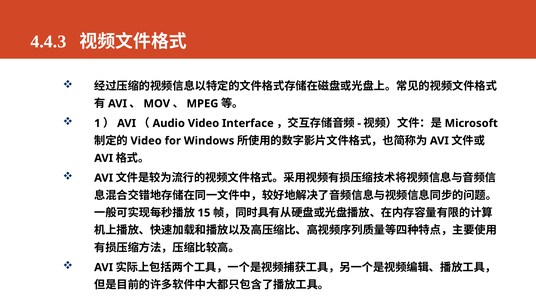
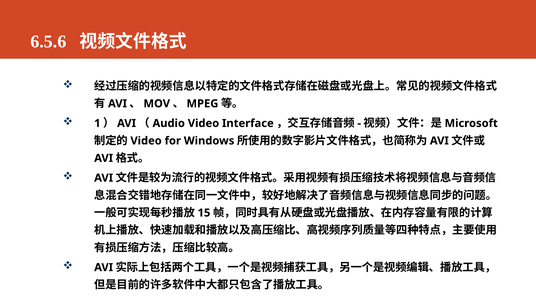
4.4.3: 4.4.3 -> 6.5.6 (48, 42)
